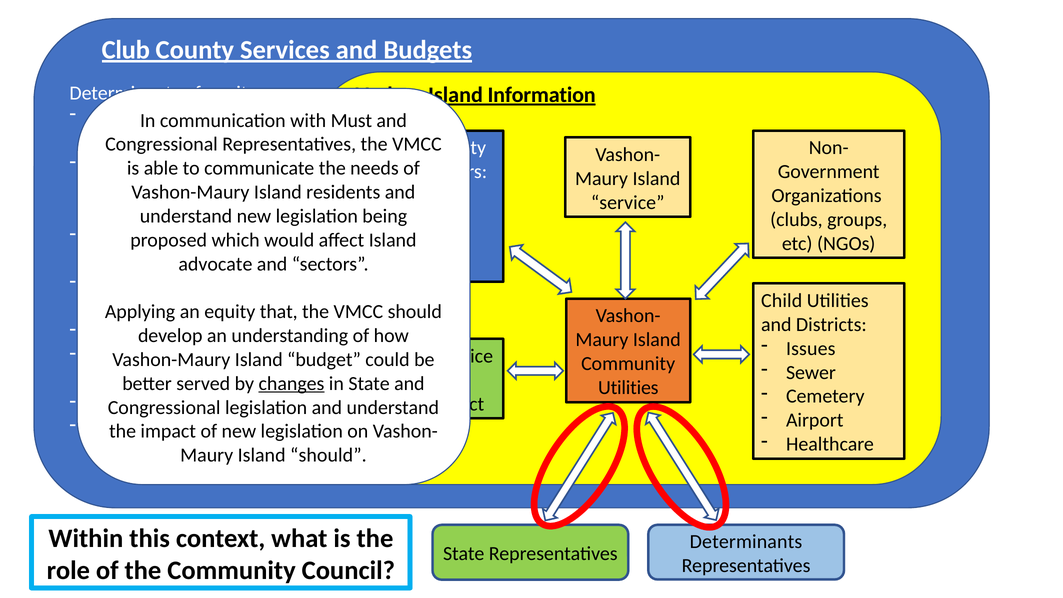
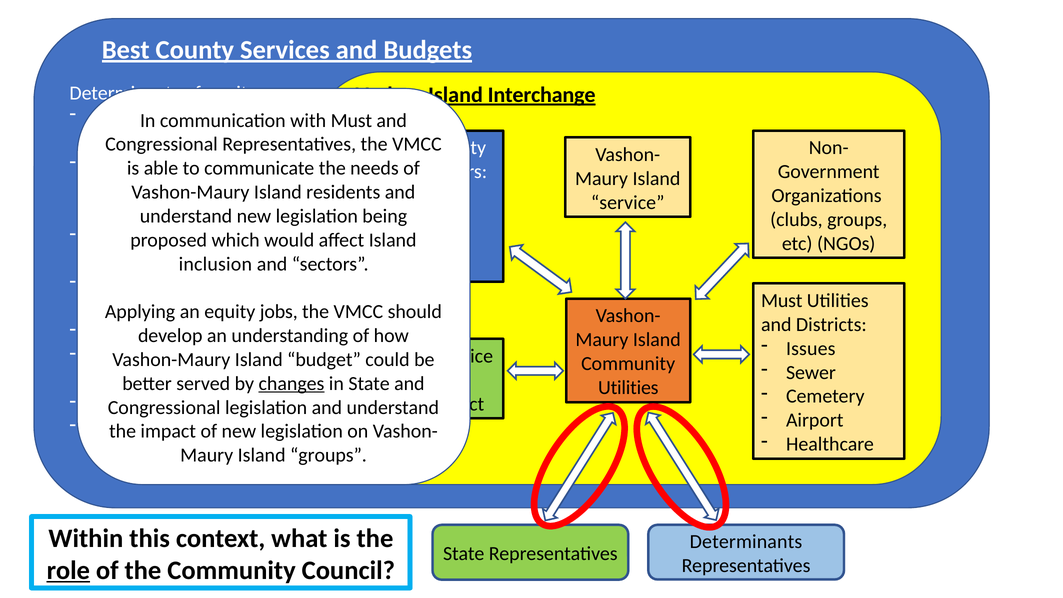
Club: Club -> Best (126, 50)
Information: Information -> Interchange (542, 95)
advocate: advocate -> inclusion (215, 264)
Child: Child -> Must (782, 301)
equity that: that -> jobs (279, 312)
Island should: should -> groups (328, 455)
role underline: none -> present (68, 570)
